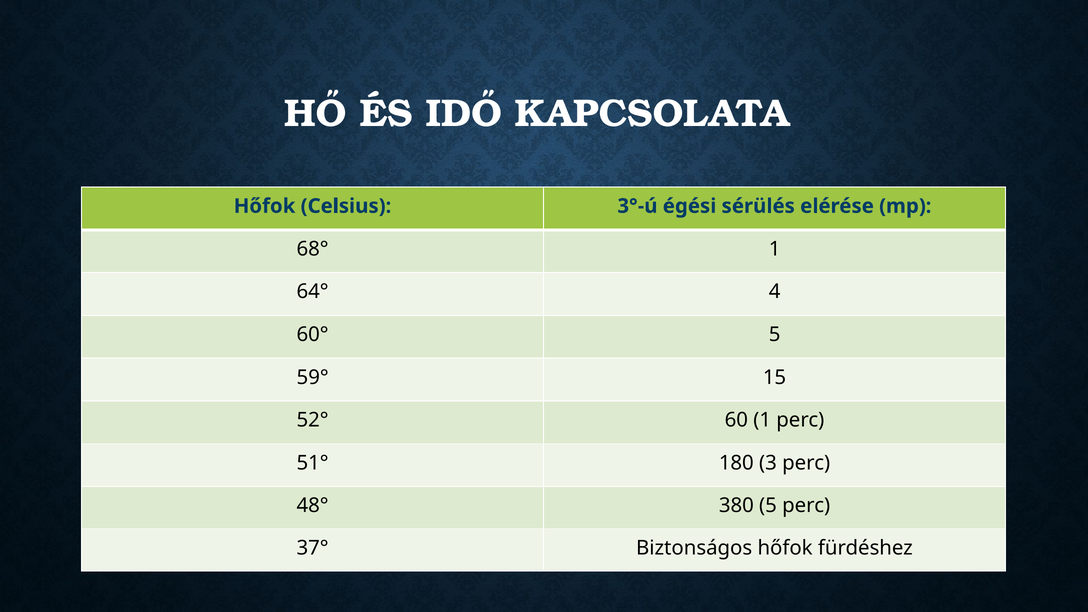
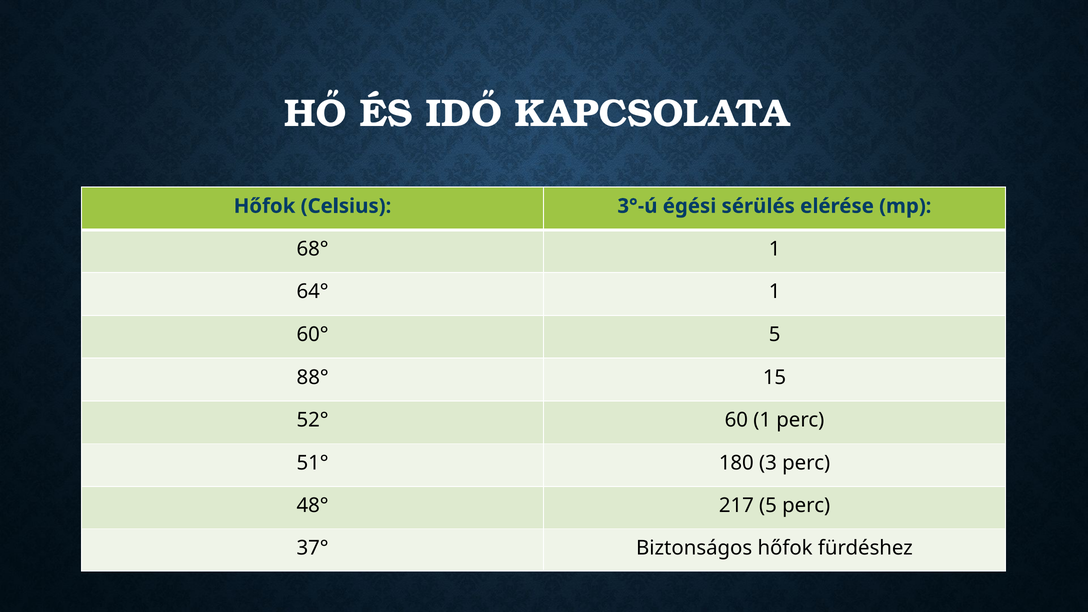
64° 4: 4 -> 1 (775, 292)
59°: 59° -> 88° (313, 377)
380: 380 -> 217 (736, 506)
